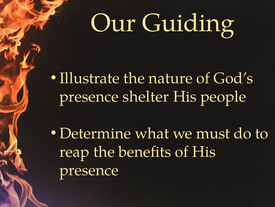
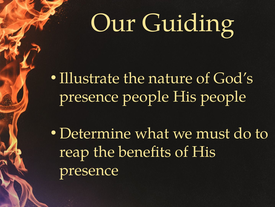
presence shelter: shelter -> people (146, 96)
